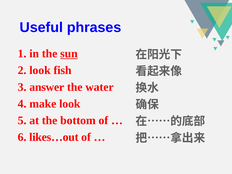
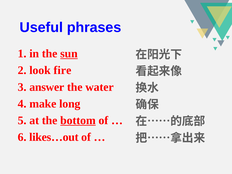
fish: fish -> fire (62, 70)
make look: look -> long (70, 104)
bottom underline: none -> present (78, 120)
